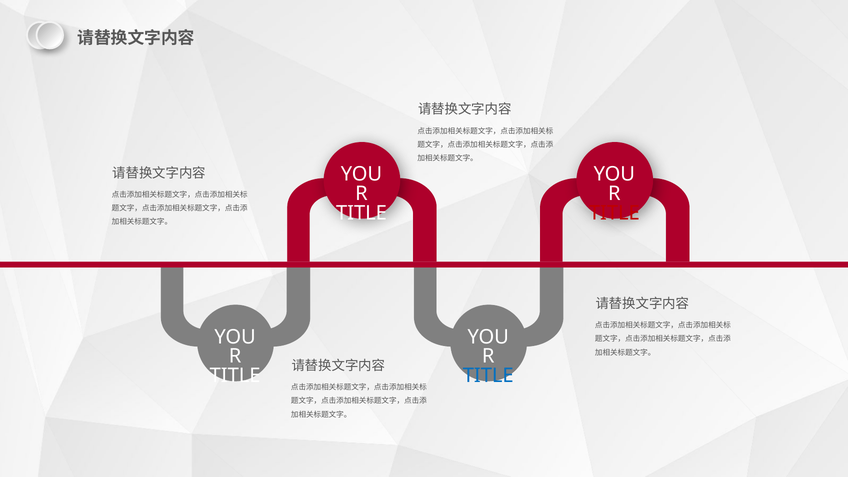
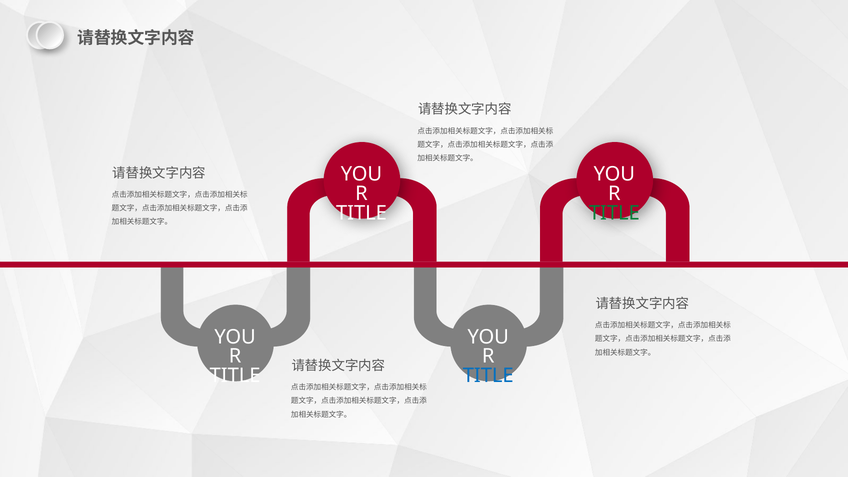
TITLE colour: red -> green (614, 213)
